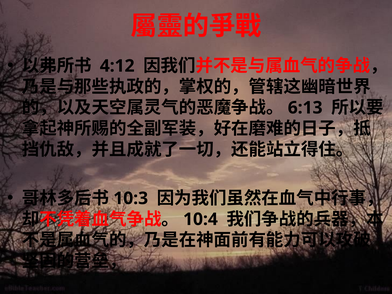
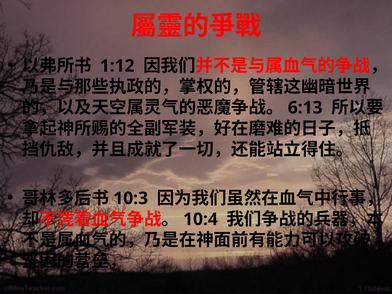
4:12: 4:12 -> 1:12 (117, 66)
